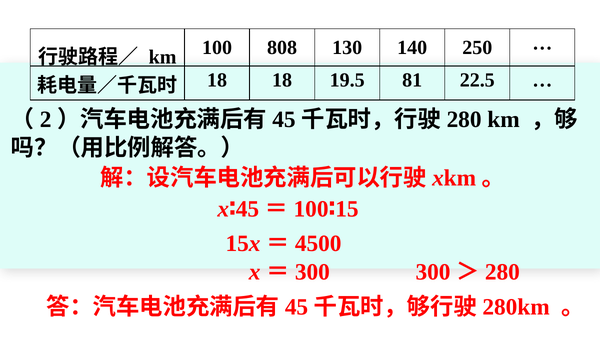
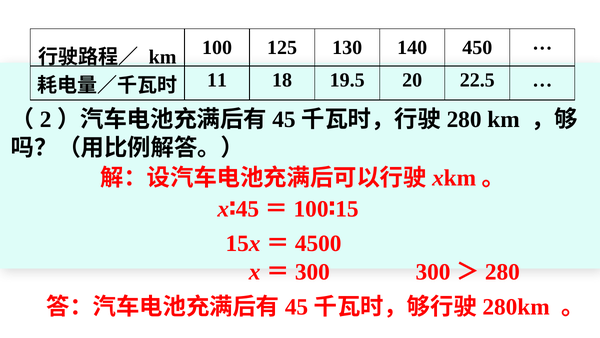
808: 808 -> 125 (282, 47)
250: 250 -> 450 (477, 47)
18: 18 -> 11 (217, 80)
81: 81 -> 20 (412, 80)
